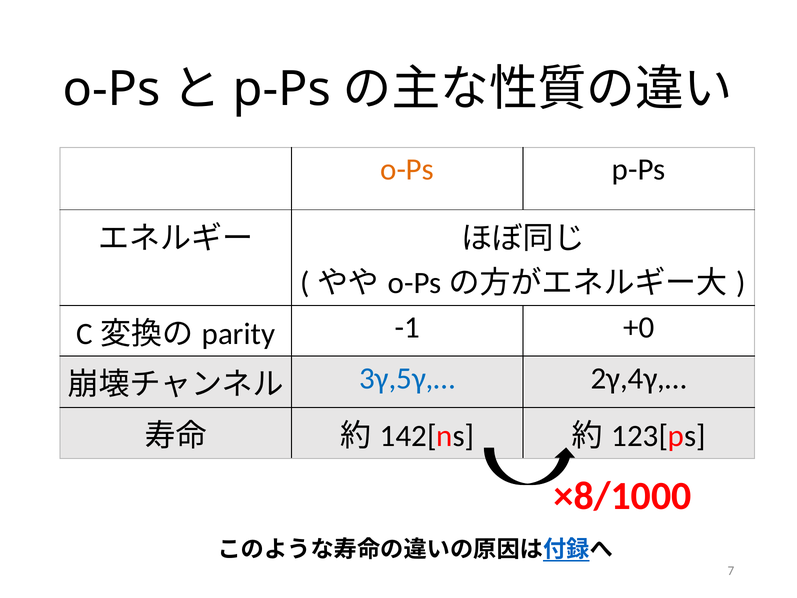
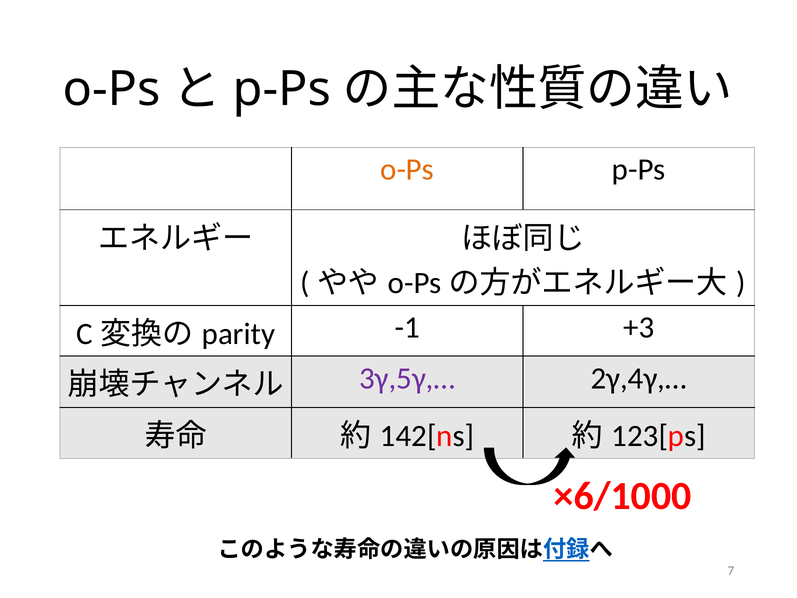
+0: +0 -> +3 (639, 327)
3γ,5γ,… colour: blue -> purple (407, 378)
×8/1000: ×8/1000 -> ×6/1000 (623, 496)
